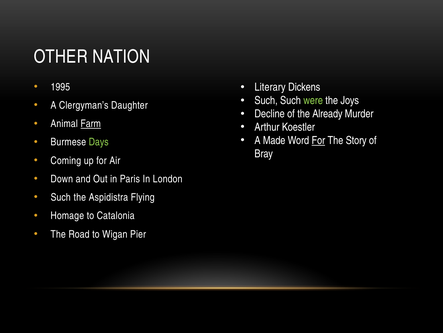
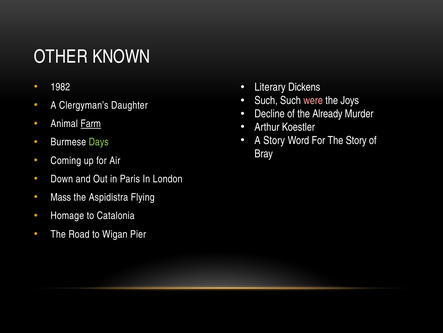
NATION: NATION -> KNOWN (121, 57)
1995: 1995 -> 1982 (60, 87)
were colour: light green -> pink (313, 100)
A Made: Made -> Story (274, 140)
For underline: present -> none (318, 140)
Such: Such -> Mass (61, 197)
